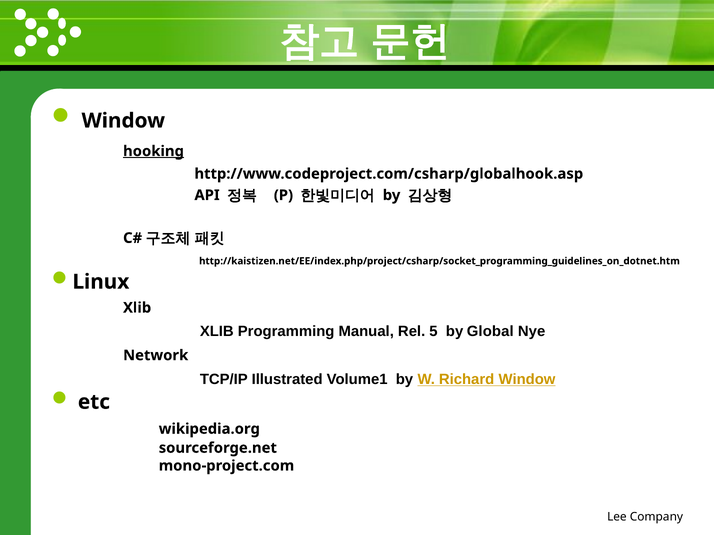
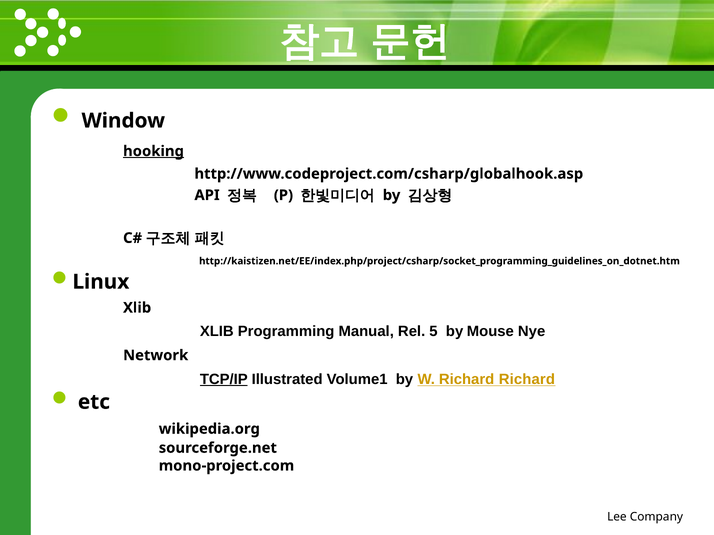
Global: Global -> Mouse (490, 332)
TCP/IP underline: none -> present (224, 379)
Richard Window: Window -> Richard (527, 379)
